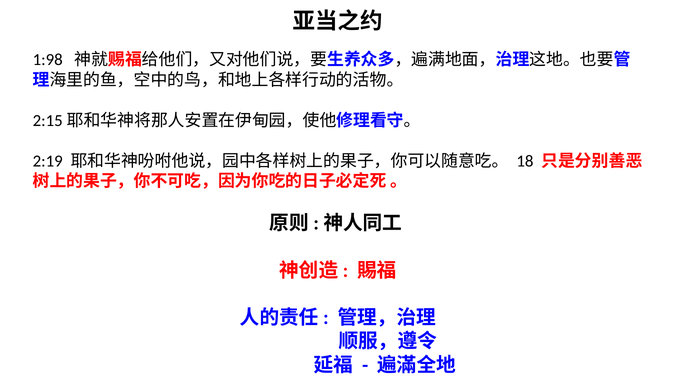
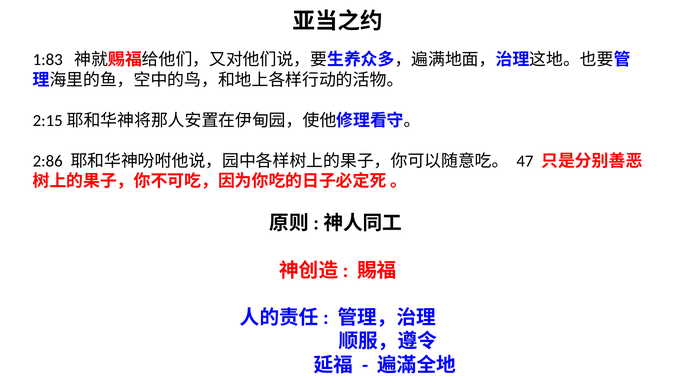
1:98: 1:98 -> 1:83 (48, 60)
2:19: 2:19 -> 2:86 (48, 161)
18: 18 -> 47 (525, 161)
